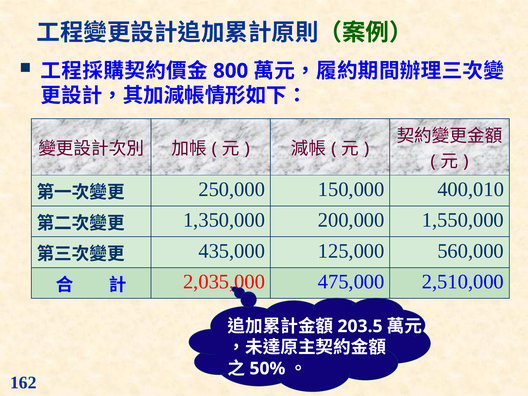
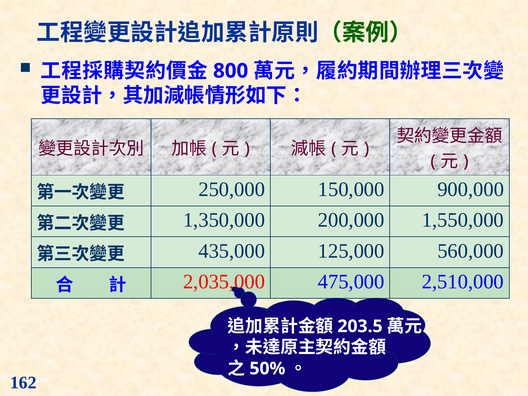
400,010: 400,010 -> 900,000 (471, 189)
